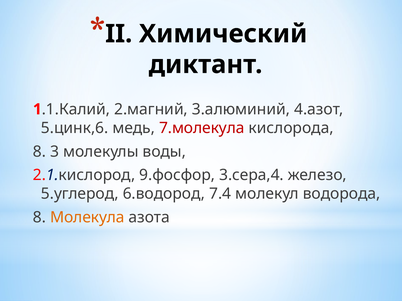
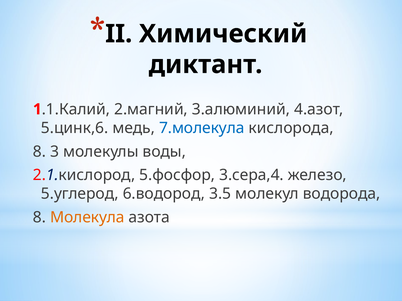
7.молекула colour: red -> blue (202, 128)
9.фосфор: 9.фосфор -> 5.фосфор (177, 175)
7.4: 7.4 -> 3.5 (220, 194)
